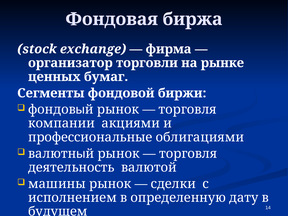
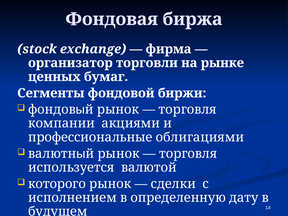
деятельность: деятельность -> используется (71, 167)
машины: машины -> которого (57, 184)
